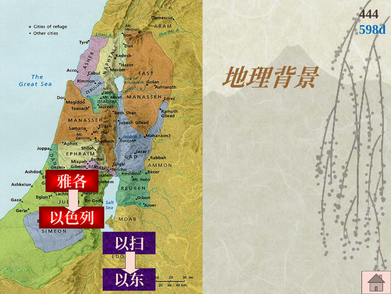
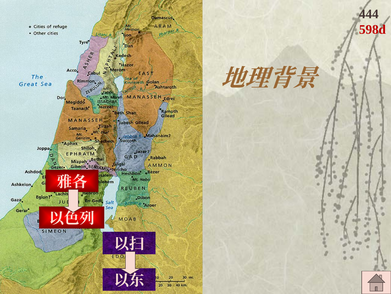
598d colour: blue -> red (372, 30)
